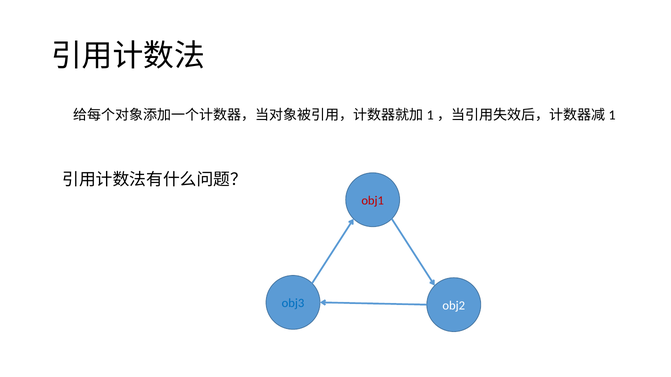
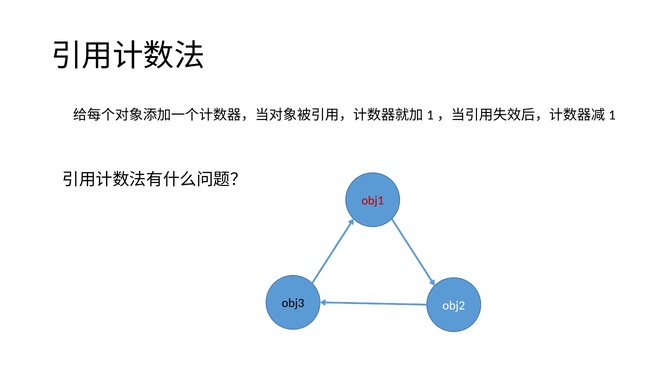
obj3 colour: blue -> black (293, 304)
